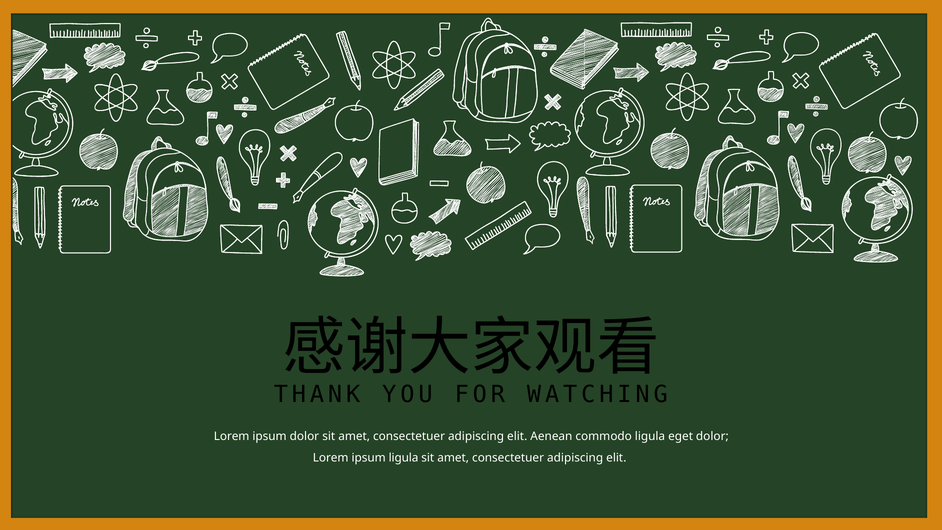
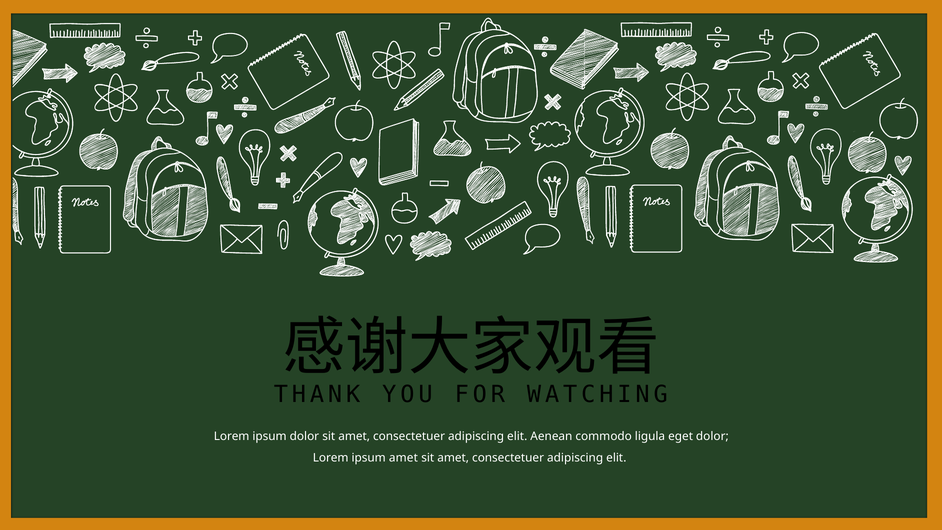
ipsum ligula: ligula -> amet (403, 458)
